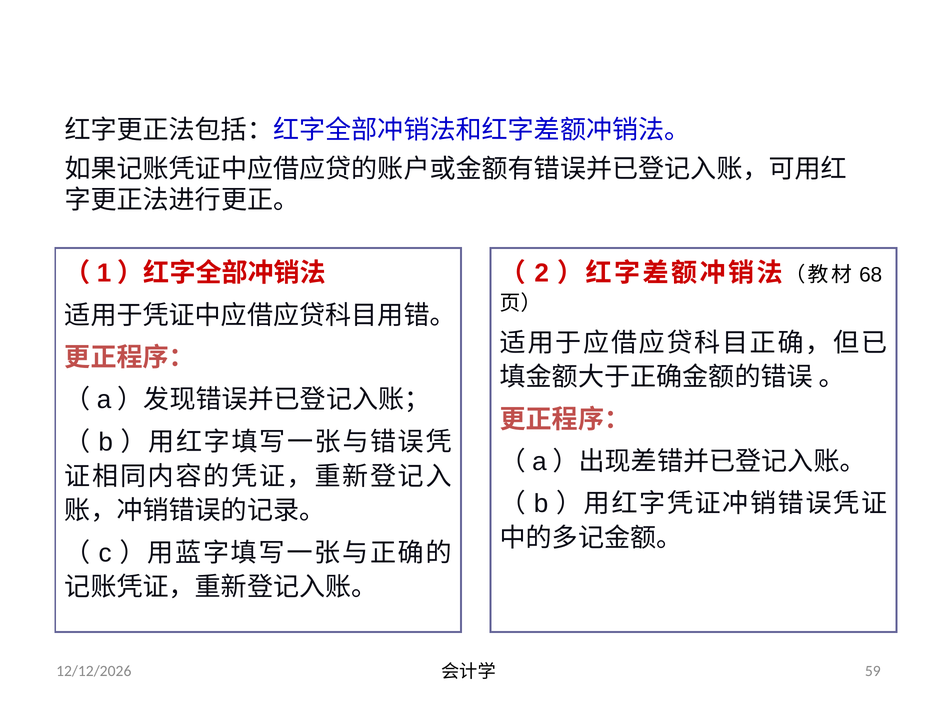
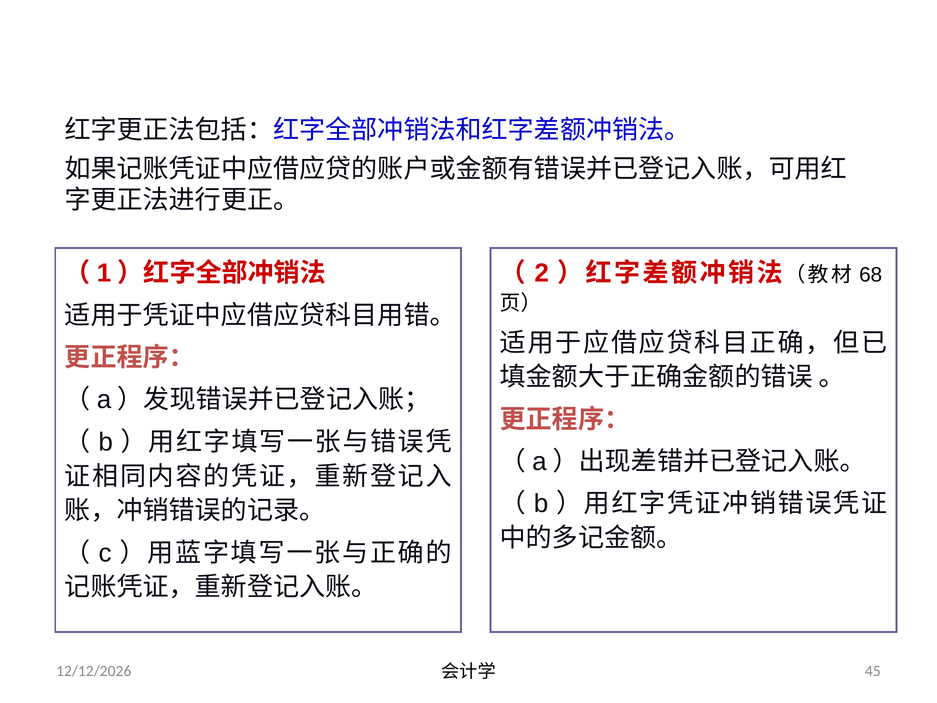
59: 59 -> 45 (873, 671)
